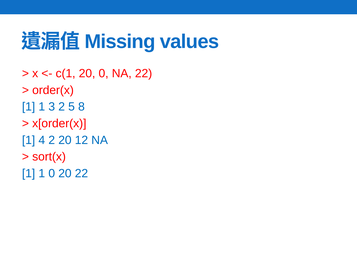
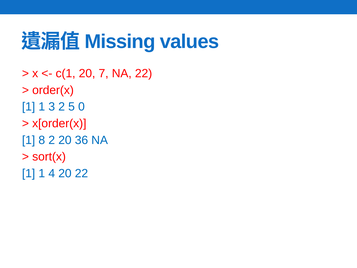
20 0: 0 -> 7 (104, 73)
8: 8 -> 0 (81, 107)
4: 4 -> 8 (42, 140)
12: 12 -> 36 (81, 140)
1 0: 0 -> 4 (52, 173)
